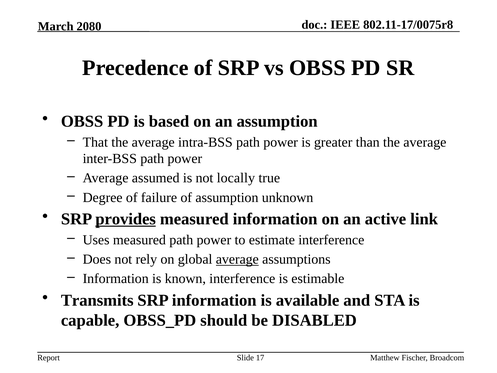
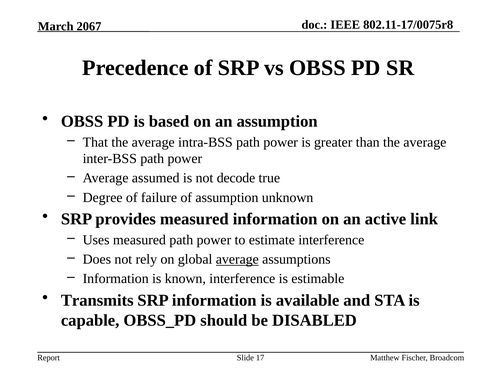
2080: 2080 -> 2067 (89, 27)
locally: locally -> decode (236, 178)
provides underline: present -> none (126, 219)
